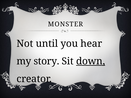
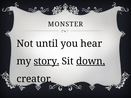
story underline: none -> present (46, 61)
